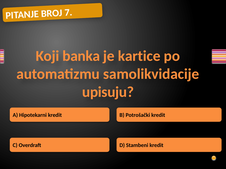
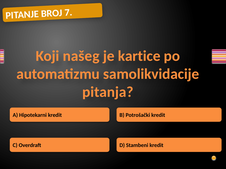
banka: banka -> našeg (81, 56)
upisuju: upisuju -> pitanja (108, 92)
